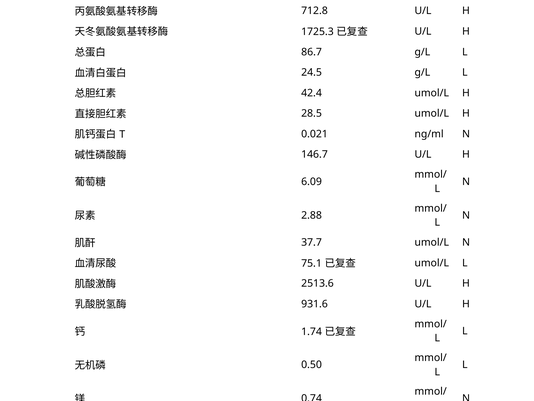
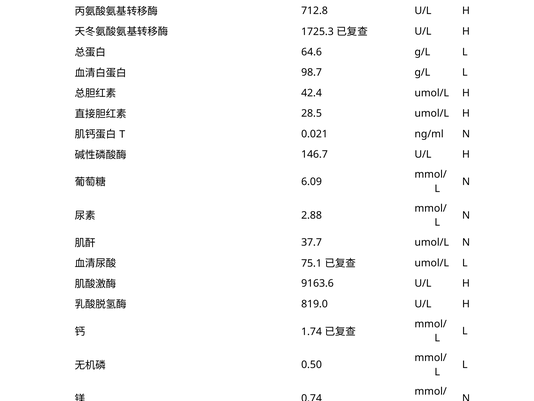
86.7: 86.7 -> 64.6 (312, 52)
24.5: 24.5 -> 98.7 (312, 72)
2513.6: 2513.6 -> 9163.6 (318, 283)
931.6: 931.6 -> 819.0 (315, 304)
